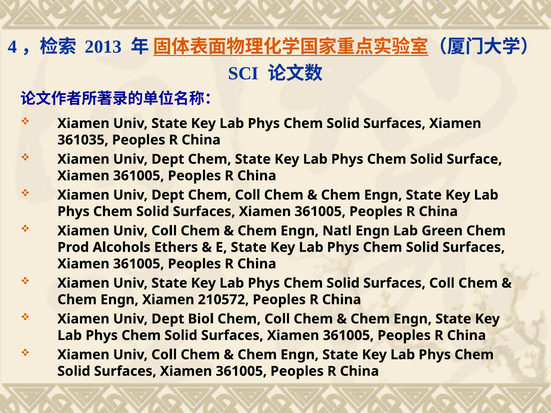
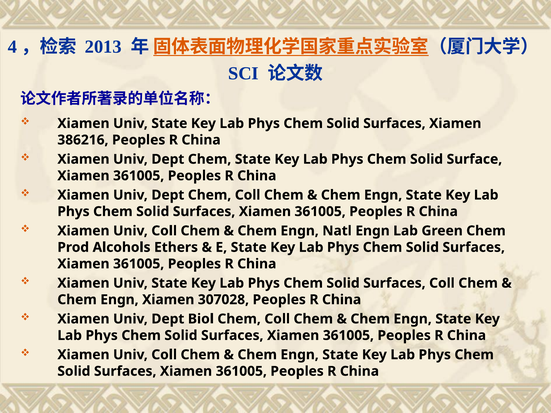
361035: 361035 -> 386216 (83, 140)
210572: 210572 -> 307028 (223, 300)
